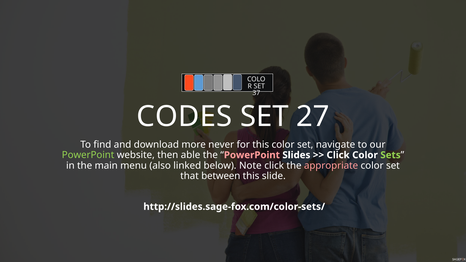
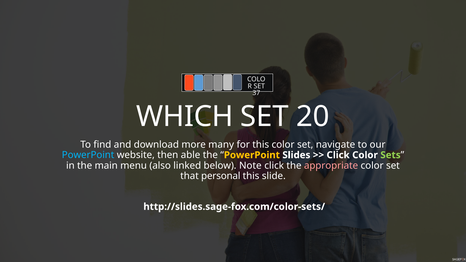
CODES: CODES -> WHICH (185, 116)
27: 27 -> 20 (313, 116)
never: never -> many (221, 145)
PowerPoint colour: light green -> light blue (88, 155)
PowerPoint colour: pink -> yellow (252, 155)
between: between -> personal (221, 176)
